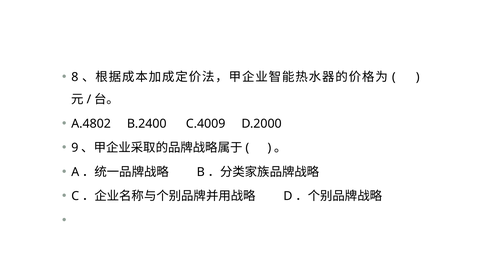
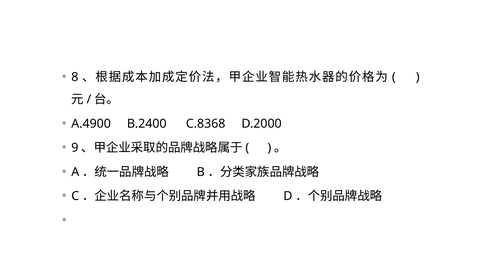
A.4802: A.4802 -> A.4900 (91, 124)
C.4009: C.4009 -> C.8368 (206, 124)
